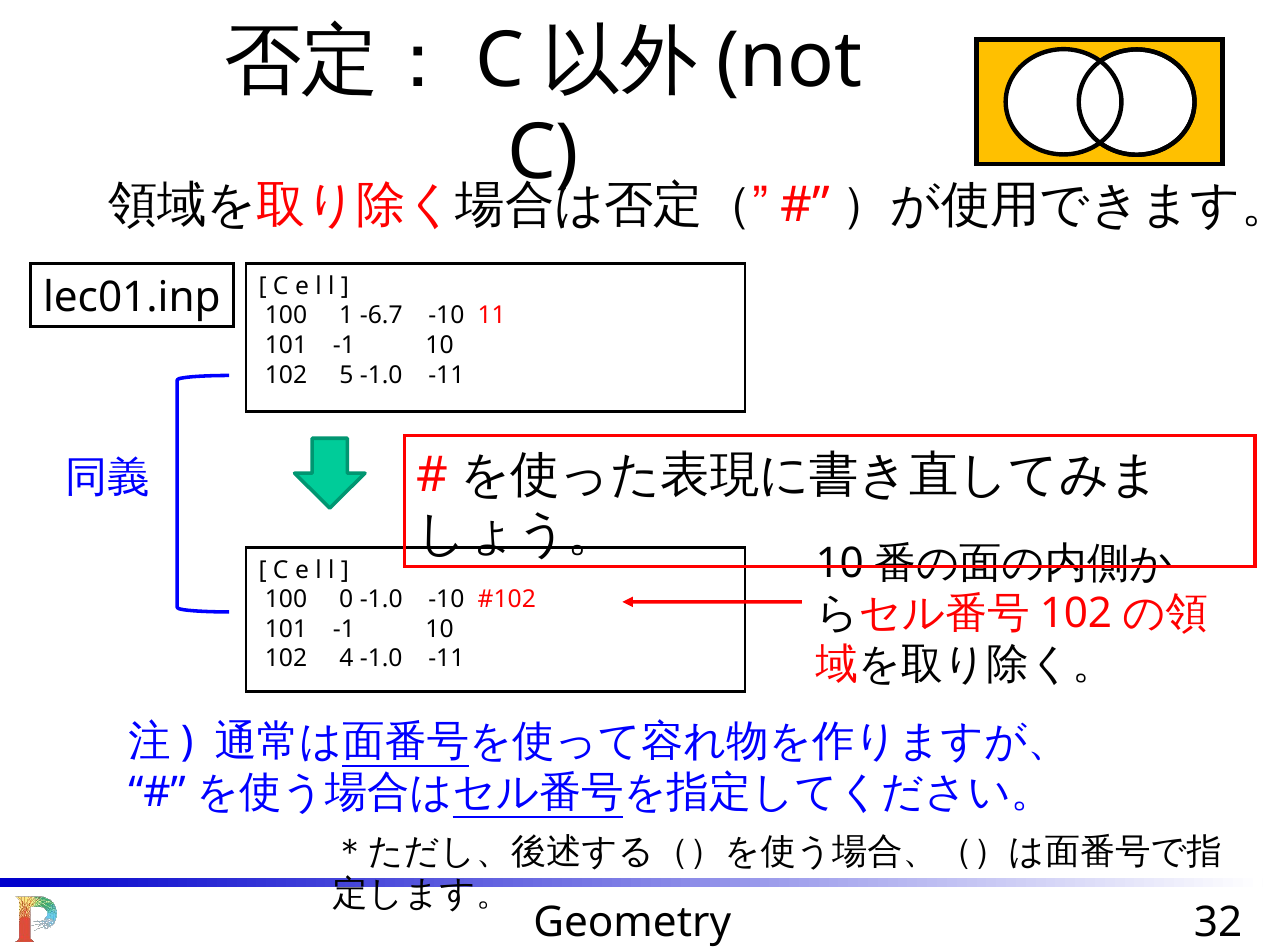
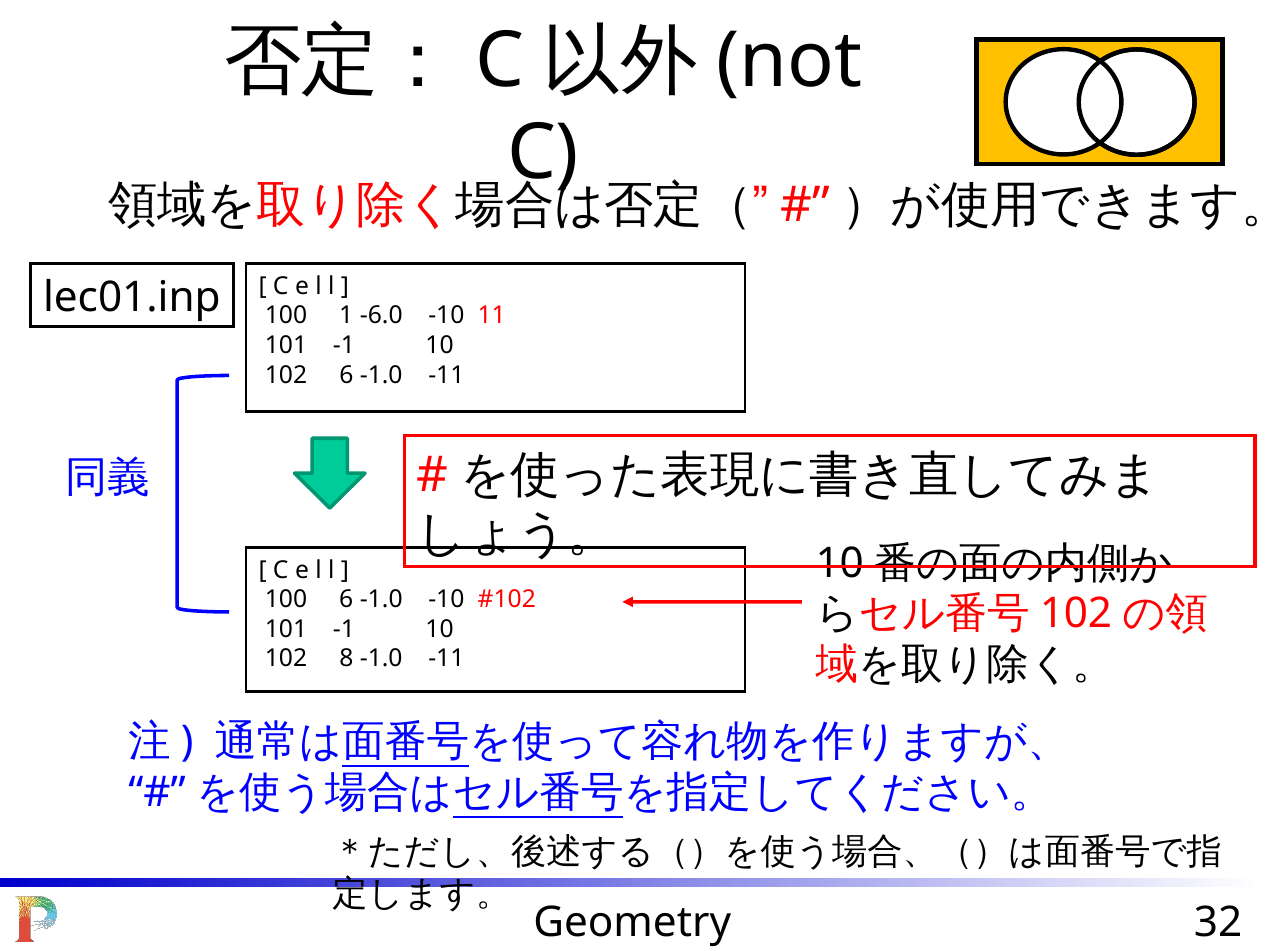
-6.7: -6.7 -> -6.0 (381, 316)
102 5: 5 -> 6 (346, 375)
100 0: 0 -> 6 (346, 600)
4: 4 -> 8 (346, 659)
